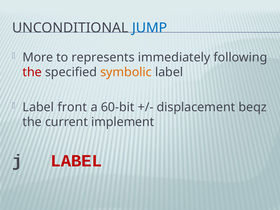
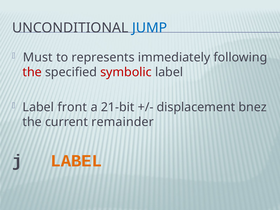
More: More -> Must (38, 57)
symbolic colour: orange -> red (126, 72)
60-bit: 60-bit -> 21-bit (118, 107)
beqz: beqz -> bnez (253, 107)
implement: implement -> remainder (123, 122)
LABEL colour: red -> orange (76, 161)
